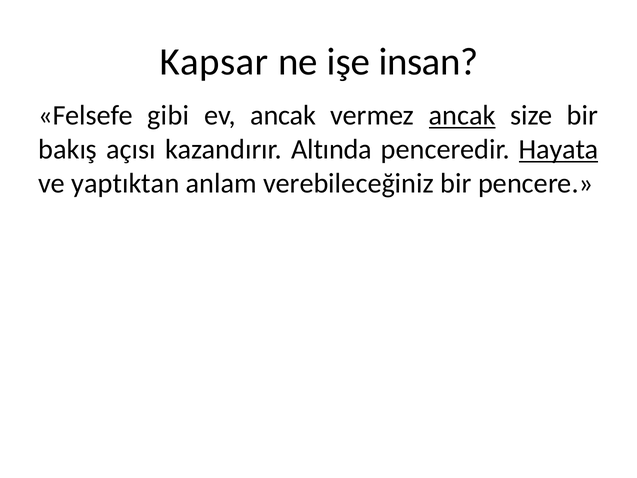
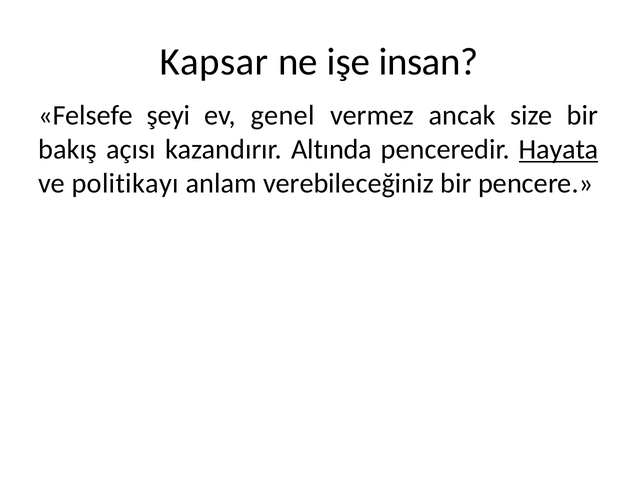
gibi: gibi -> şeyi (169, 116)
ev ancak: ancak -> genel (283, 116)
ancak underline: present -> none (462, 116)
yaptıktan: yaptıktan -> politikayı (125, 184)
